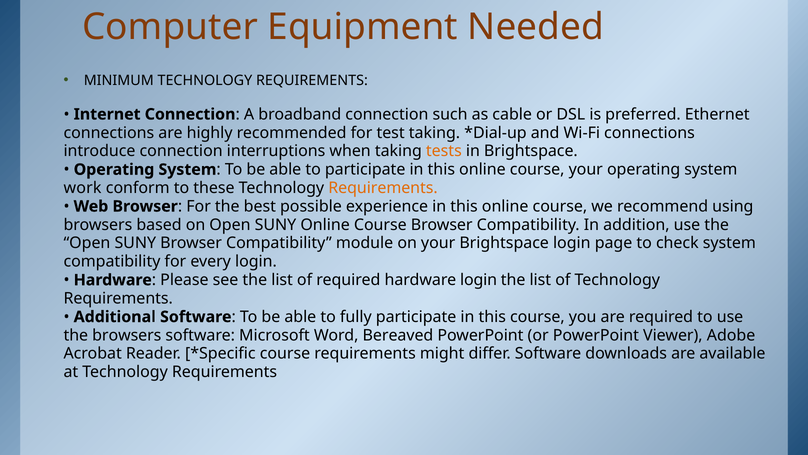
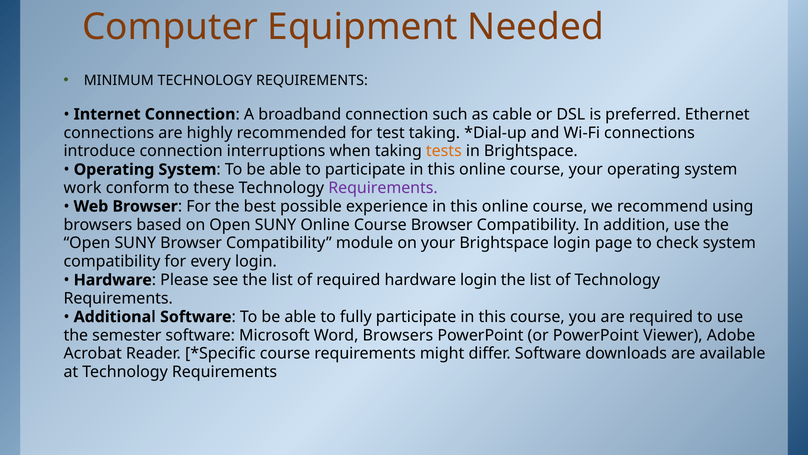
Requirements colour: orange -> purple (383, 188)
the browsers: browsers -> semester (127, 335)
Word Bereaved: Bereaved -> Browsers (398, 335)
